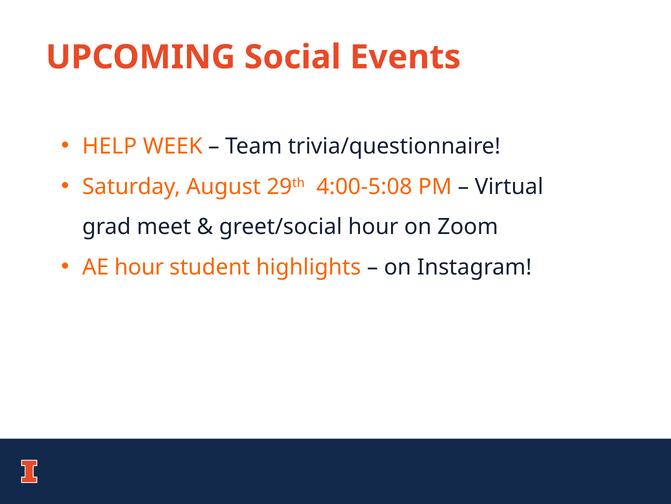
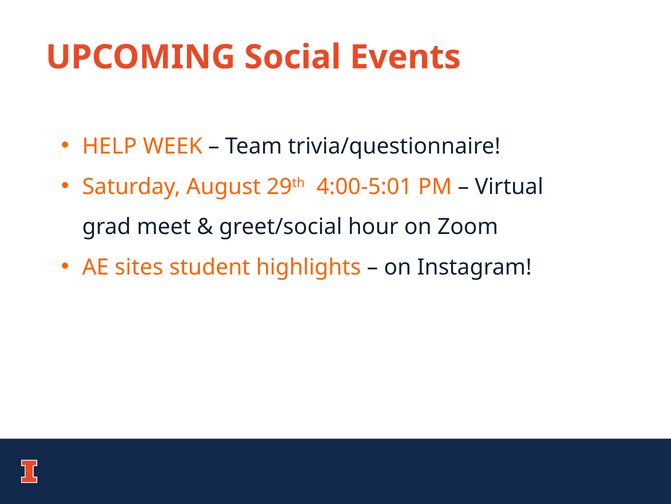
4:00-5:08: 4:00-5:08 -> 4:00-5:01 (364, 186)
AE hour: hour -> sites (139, 267)
